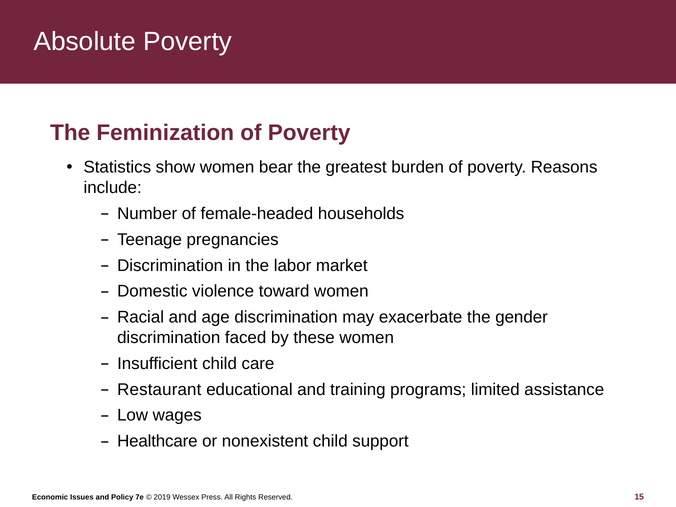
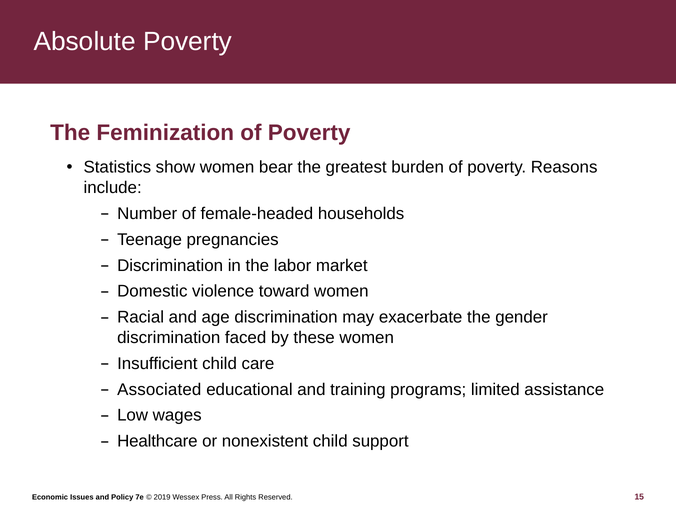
Restaurant: Restaurant -> Associated (159, 389)
